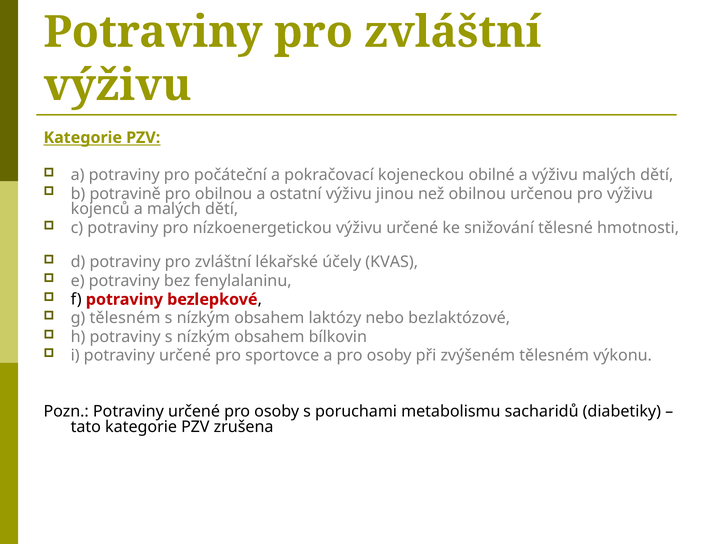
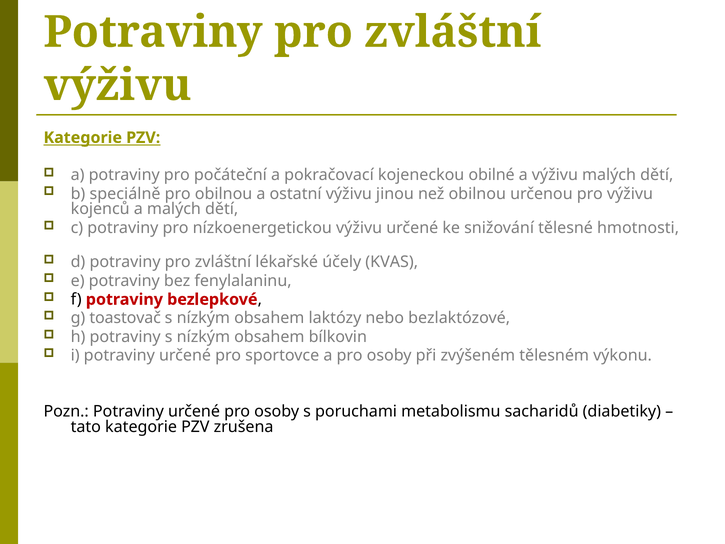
potravině: potravině -> speciálně (125, 194)
g tělesném: tělesném -> toastovač (125, 318)
